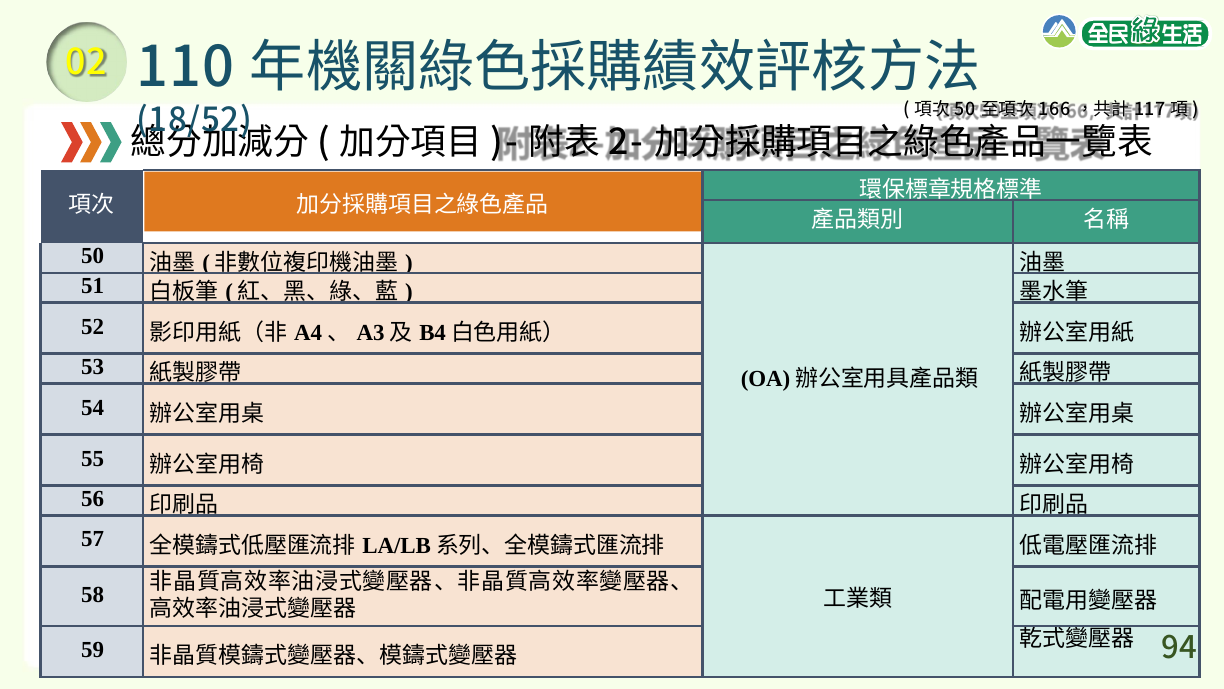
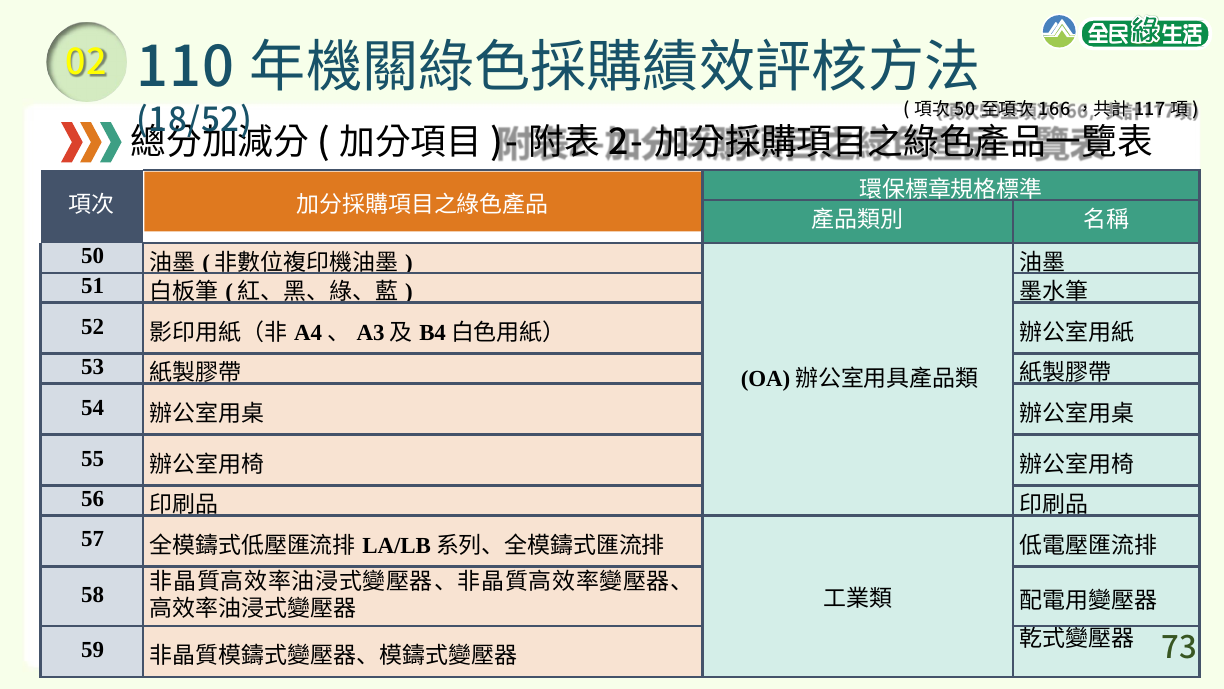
94: 94 -> 73 (1180, 648)
